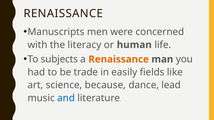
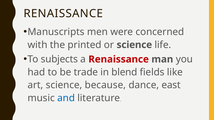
literacy: literacy -> printed (85, 45)
or human: human -> science (134, 45)
Renaissance colour: orange -> red (119, 59)
easily: easily -> blend (124, 72)
lead: lead -> east (171, 85)
